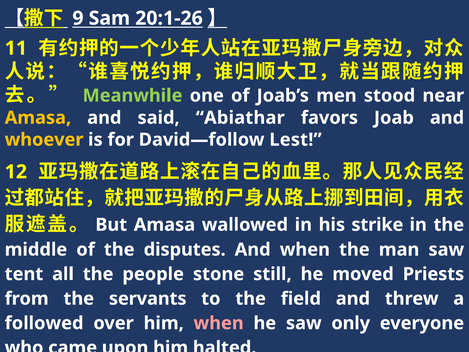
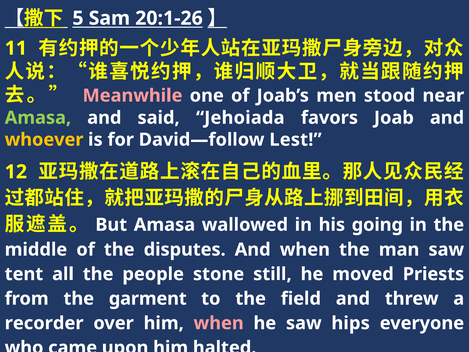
9: 9 -> 5 (78, 18)
Meanwhile colour: light green -> pink (132, 96)
Amasa colour: yellow -> light green (38, 118)
Abiathar: Abiathar -> Jehoiada (240, 118)
strike: strike -> going (377, 225)
servants: servants -> garment (148, 298)
followed: followed -> recorder (44, 323)
only: only -> hips (351, 323)
